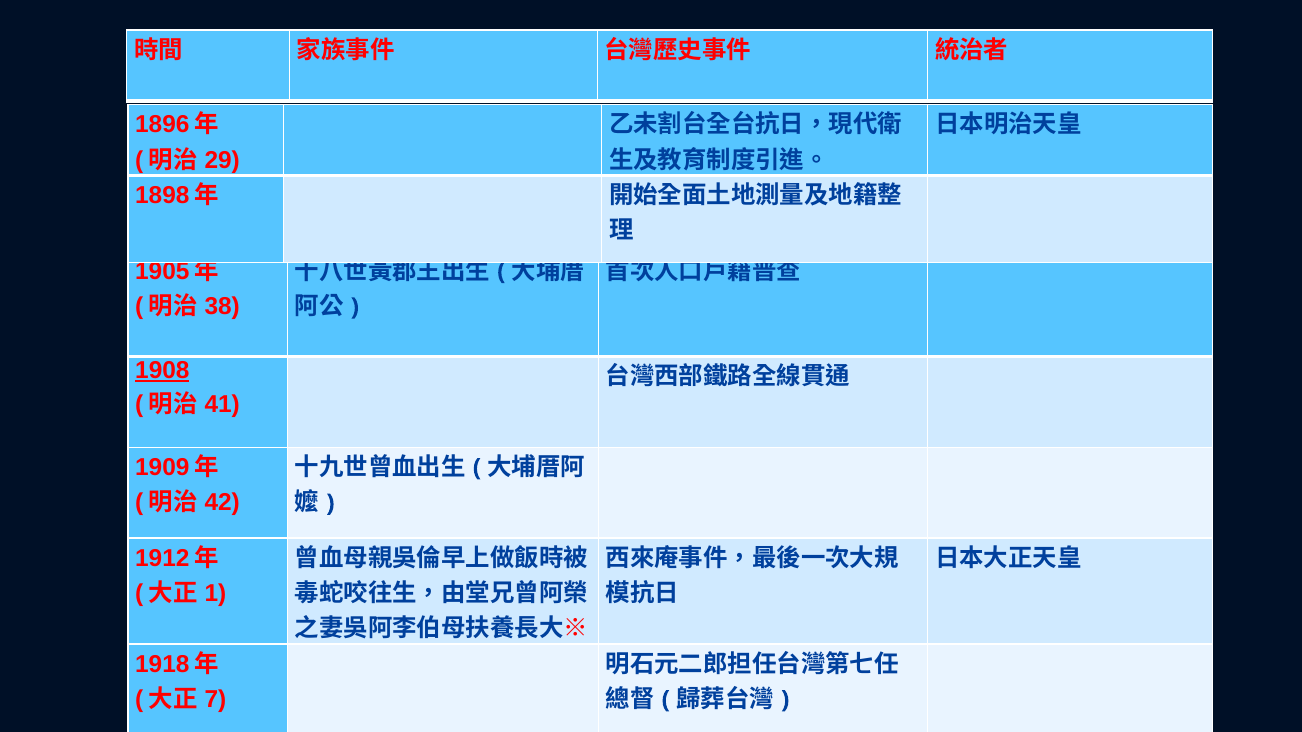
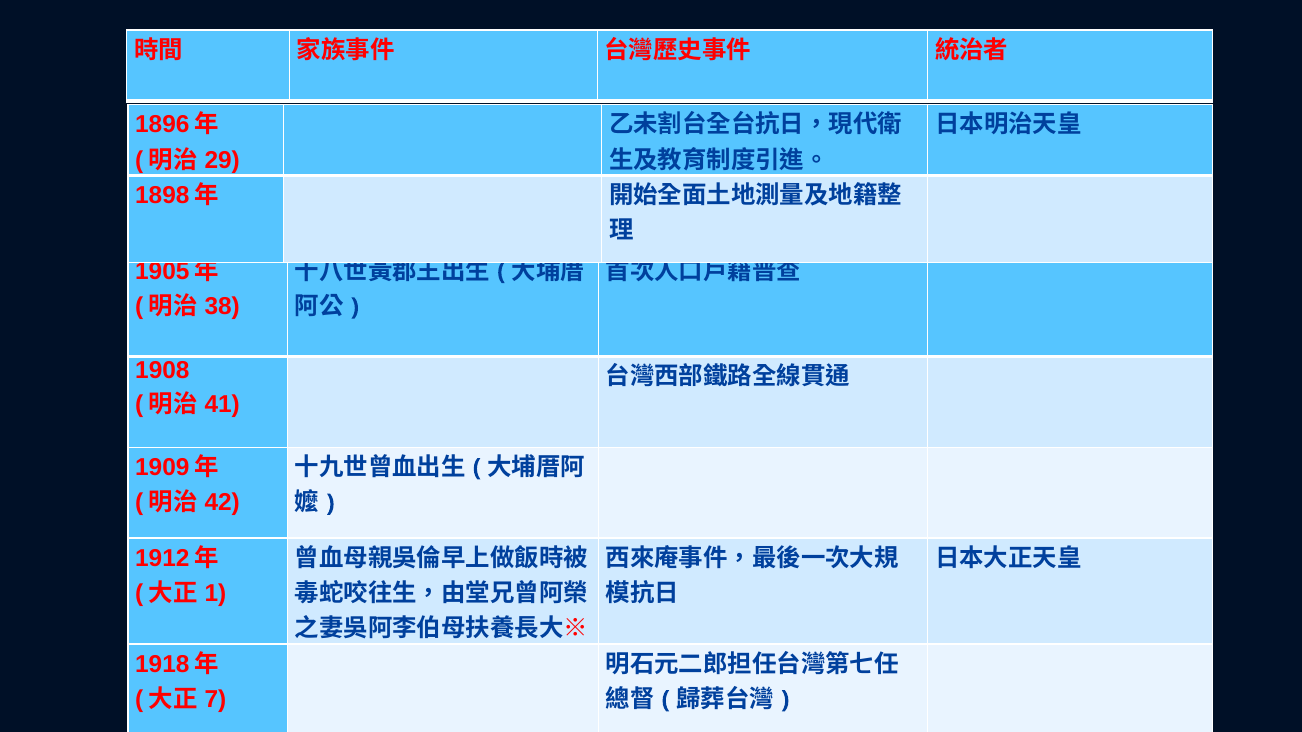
1908 underline: present -> none (162, 371)
